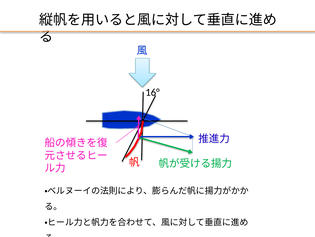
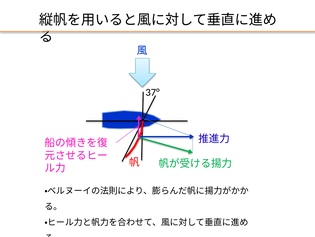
16°: 16° -> 37° (153, 92)
